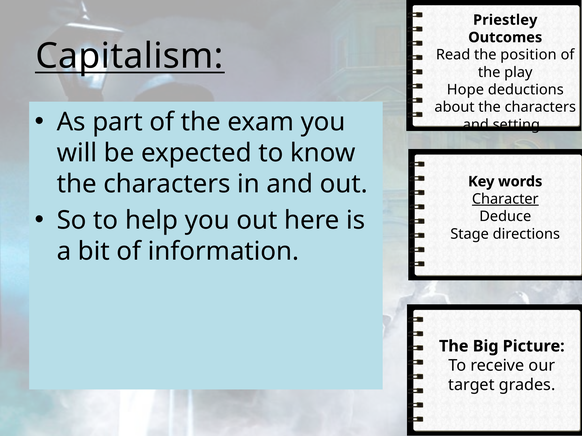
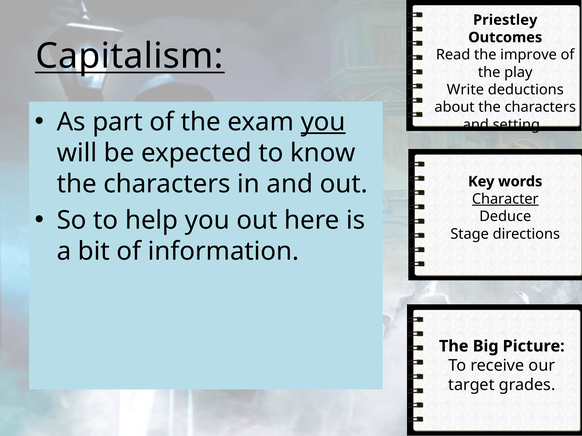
position: position -> improve (529, 55)
Hope: Hope -> Write (465, 90)
you underline: none -> present (323, 122)
